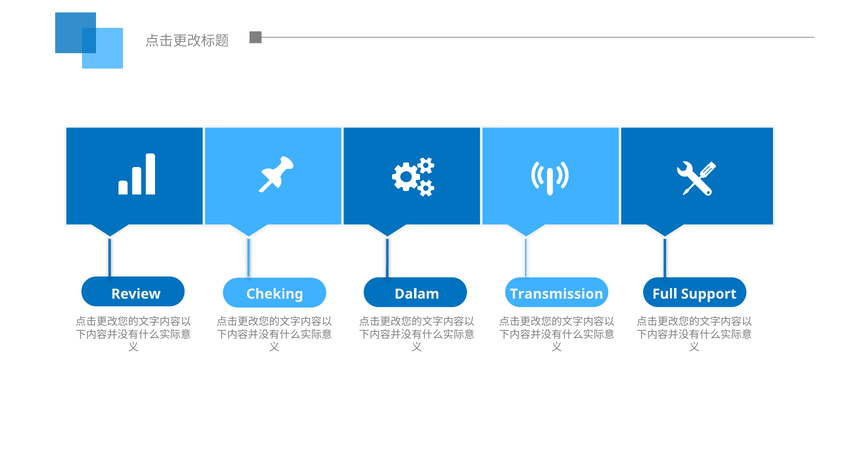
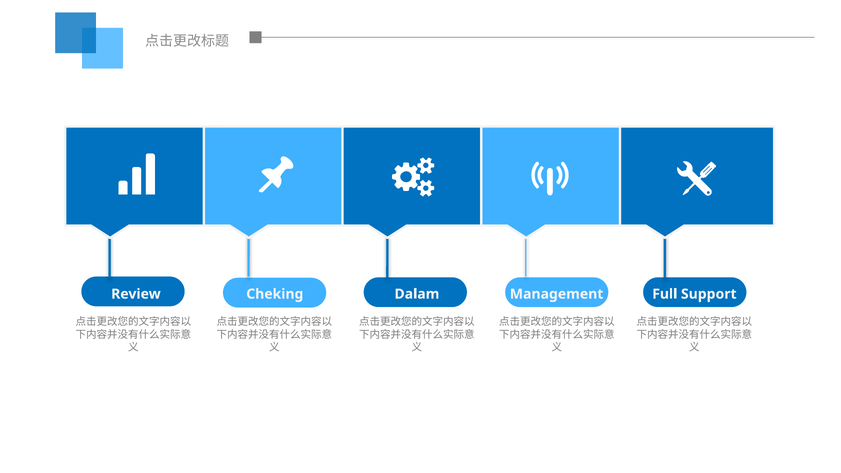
Transmission: Transmission -> Management (557, 294)
